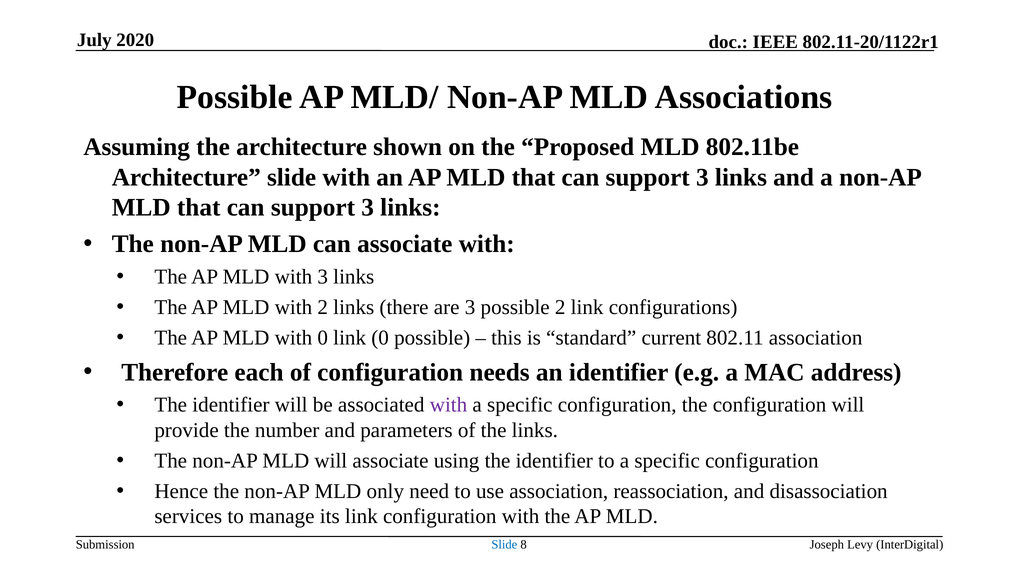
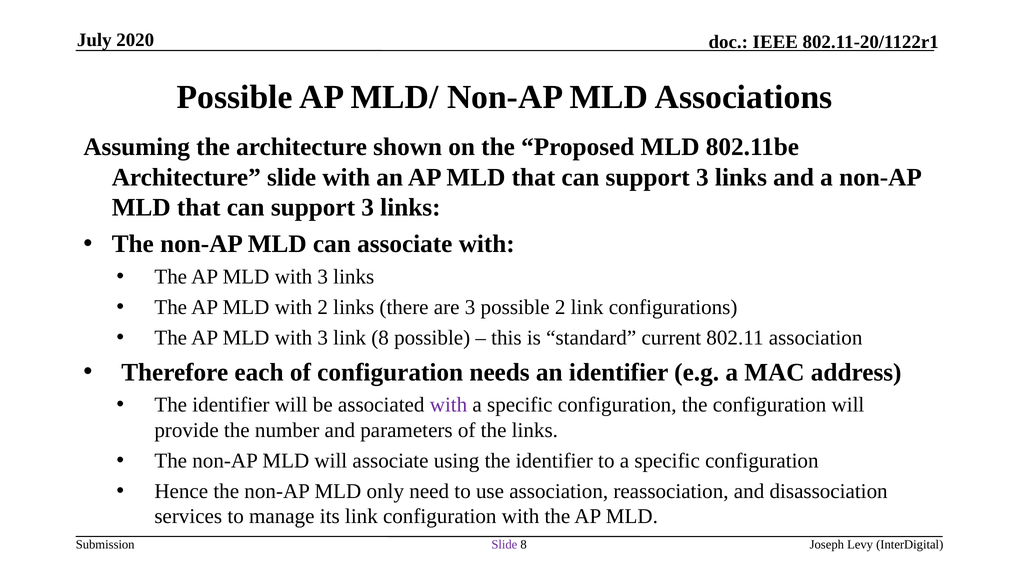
0: 0 -> 3 (323, 338)
link 0: 0 -> 8 (380, 338)
Slide colour: blue -> purple (504, 545)
